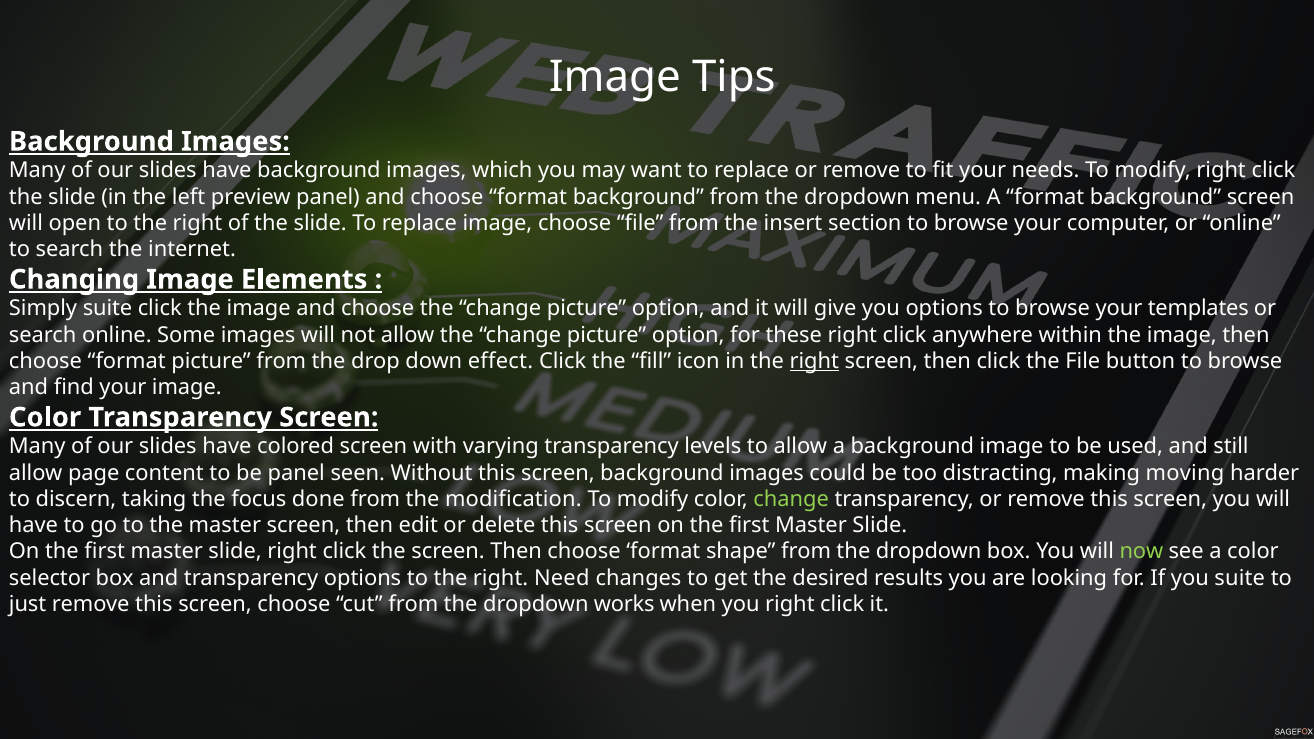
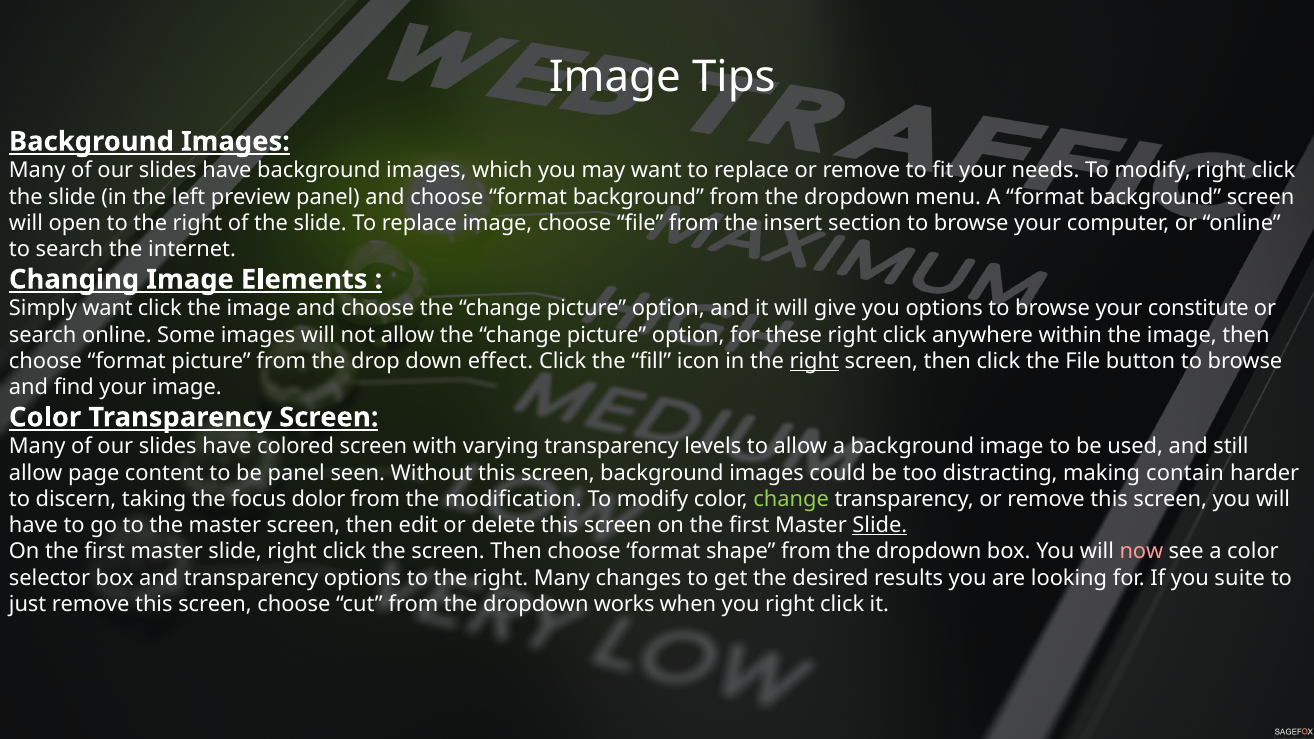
Simply suite: suite -> want (108, 309)
templates: templates -> constitute (1198, 309)
moving: moving -> contain (1185, 473)
done: done -> dolor (318, 499)
Slide underline: none -> present (880, 525)
now colour: light green -> pink (1141, 552)
right Need: Need -> Many (562, 578)
